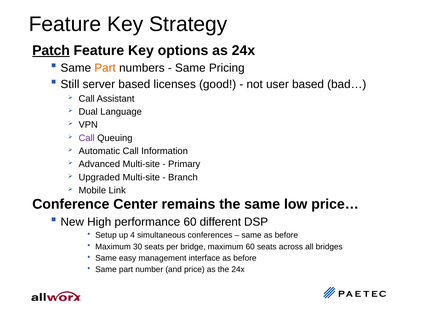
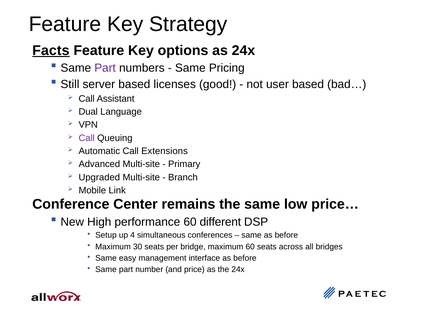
Patch: Patch -> Facts (51, 50)
Part colour: orange -> purple (105, 68)
Information: Information -> Extensions (165, 151)
